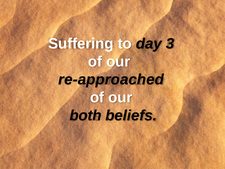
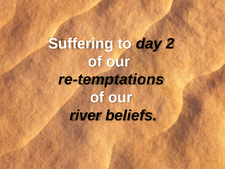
3: 3 -> 2 (170, 44)
re-approached: re-approached -> re-temptations (111, 79)
both: both -> river (86, 115)
